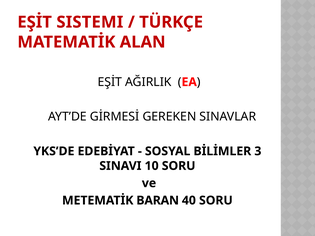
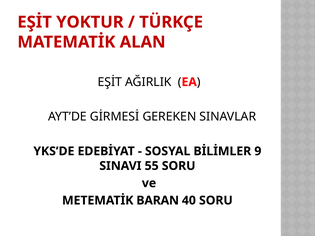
SISTEMI: SISTEMI -> YOKTUR (90, 22)
3: 3 -> 9 (258, 151)
10: 10 -> 55 (152, 166)
